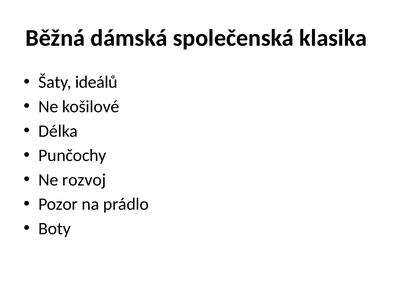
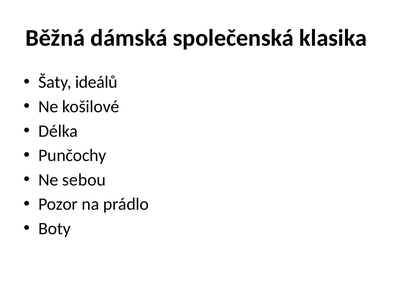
rozvoj: rozvoj -> sebou (84, 180)
